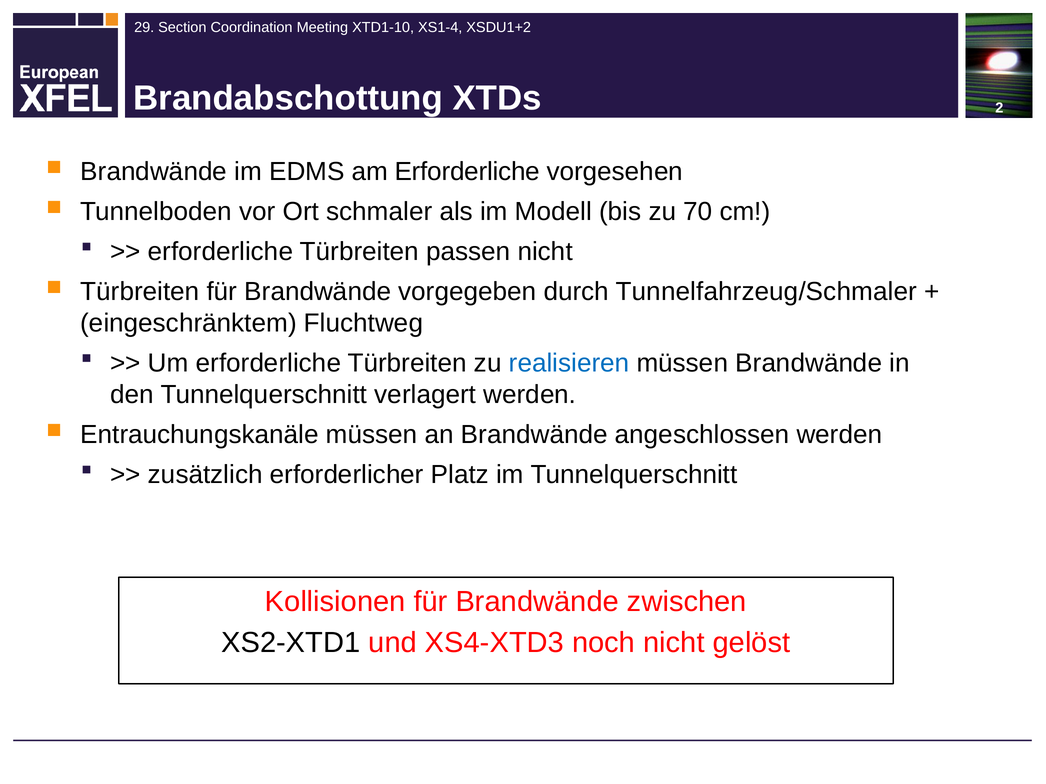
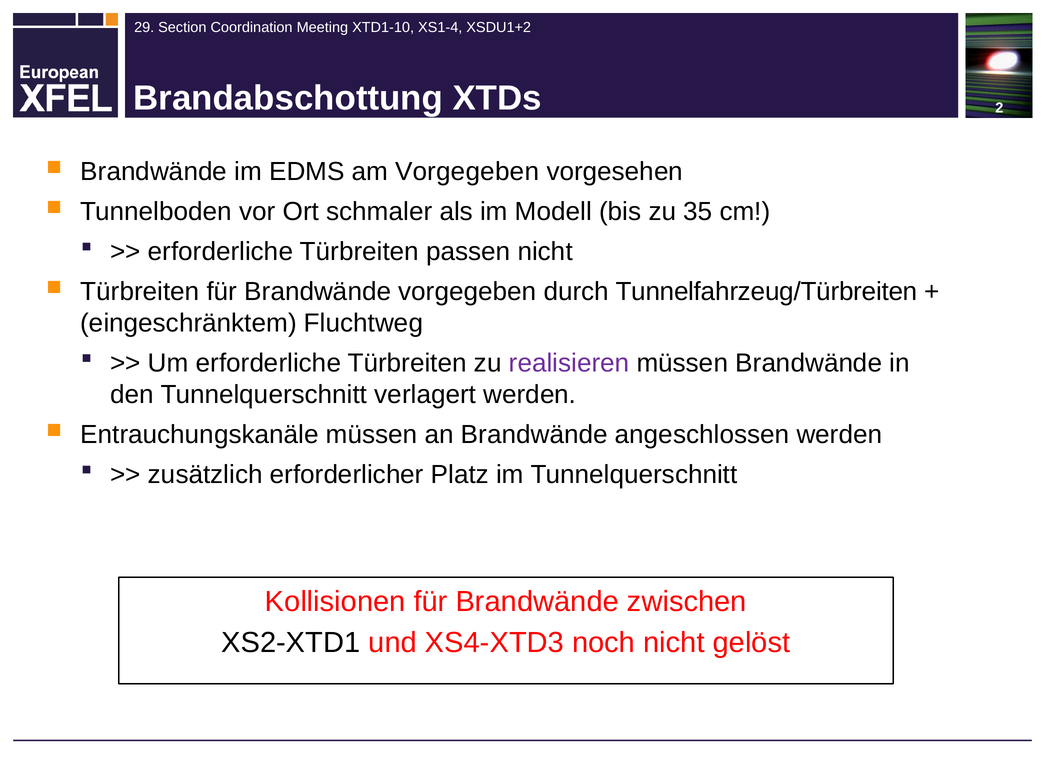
am Erforderliche: Erforderliche -> Vorgegeben (467, 172)
70: 70 -> 35 (698, 212)
Tunnelfahrzeug/Schmaler: Tunnelfahrzeug/Schmaler -> Tunnelfahrzeug/Türbreiten (766, 292)
realisieren colour: blue -> purple (569, 364)
